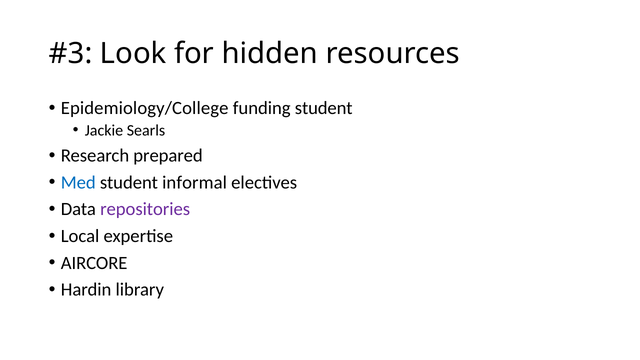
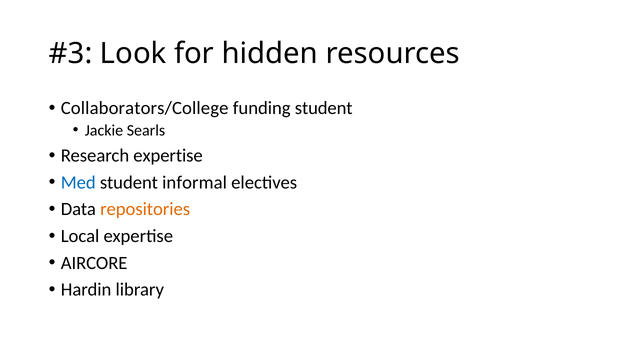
Epidemiology/College: Epidemiology/College -> Collaborators/College (145, 108)
Research prepared: prepared -> expertise (168, 156)
repositories colour: purple -> orange (145, 209)
